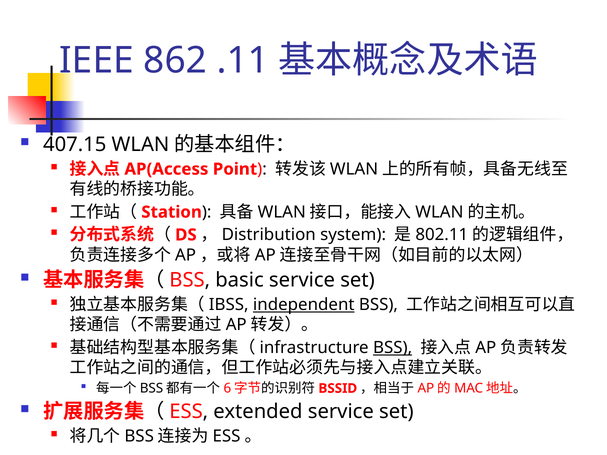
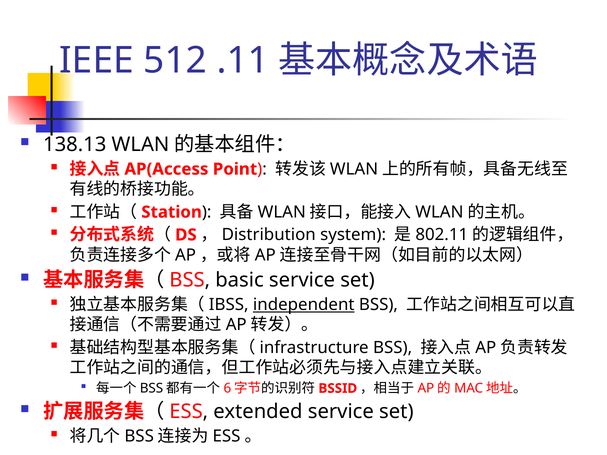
862: 862 -> 512 (175, 61)
407.15: 407.15 -> 138.13 (75, 145)
BSS underline: present -> none (393, 348)
